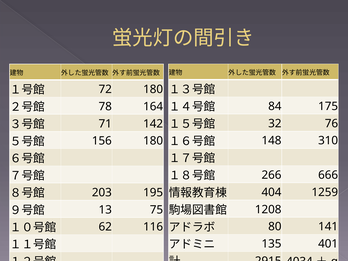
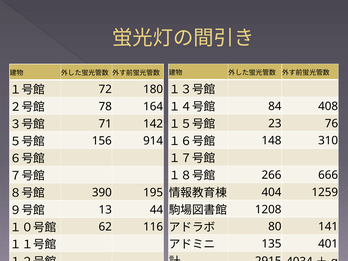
175: 175 -> 408 (328, 106)
32: 32 -> 23 (275, 123)
156 180: 180 -> 914 (153, 141)
203: 203 -> 390 (102, 192)
75: 75 -> 44 (156, 210)
